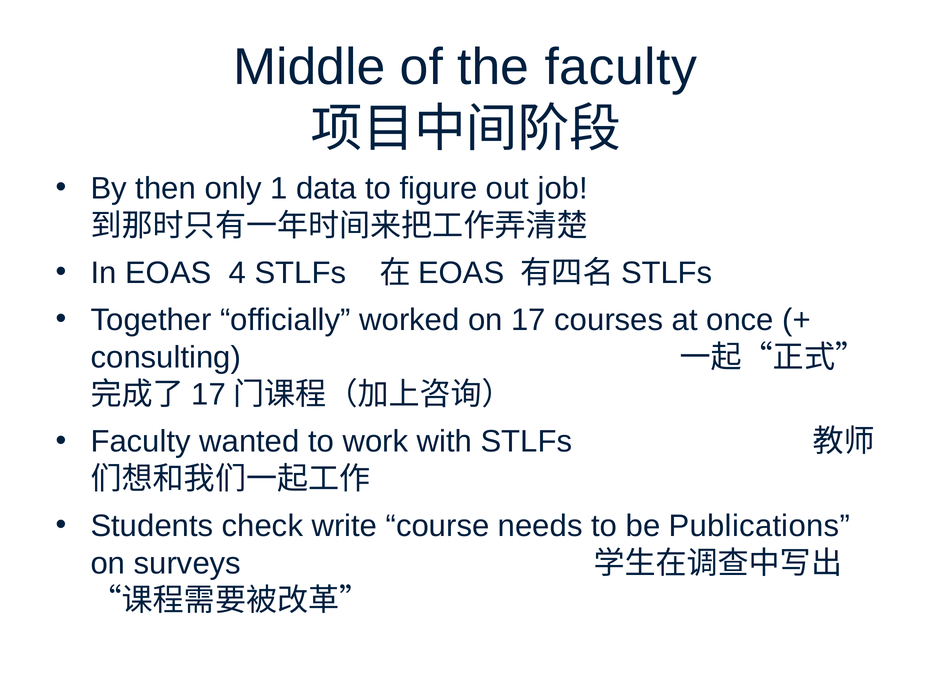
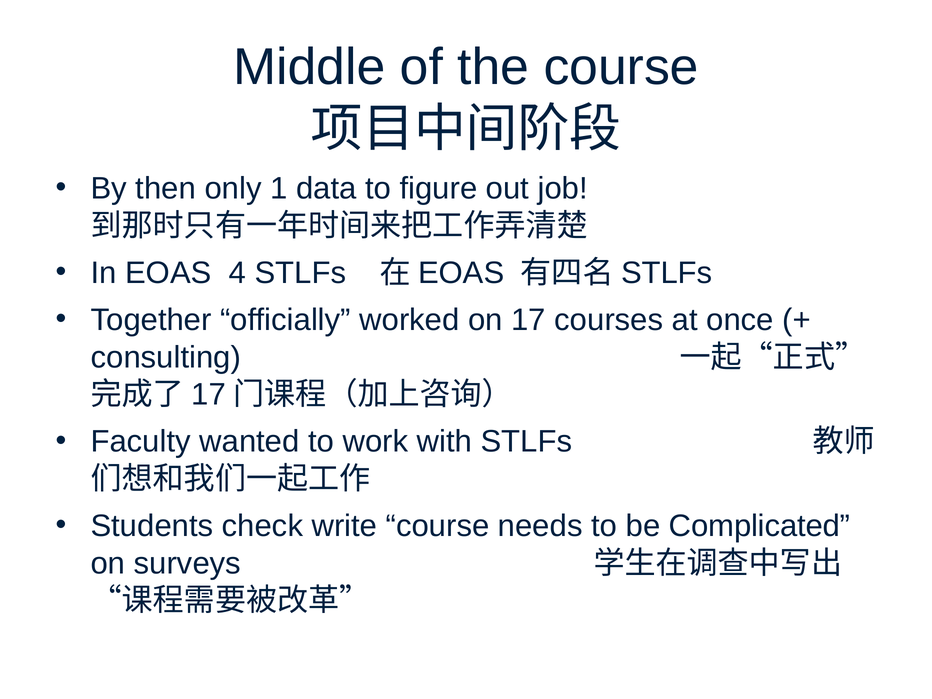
the faculty: faculty -> course (621, 67)
Publications: Publications -> Complicated (760, 526)
